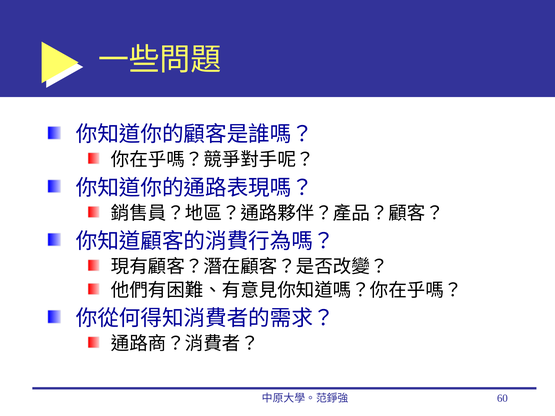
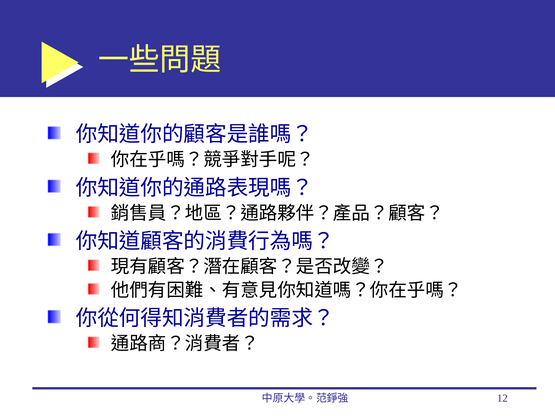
60: 60 -> 12 (502, 399)
